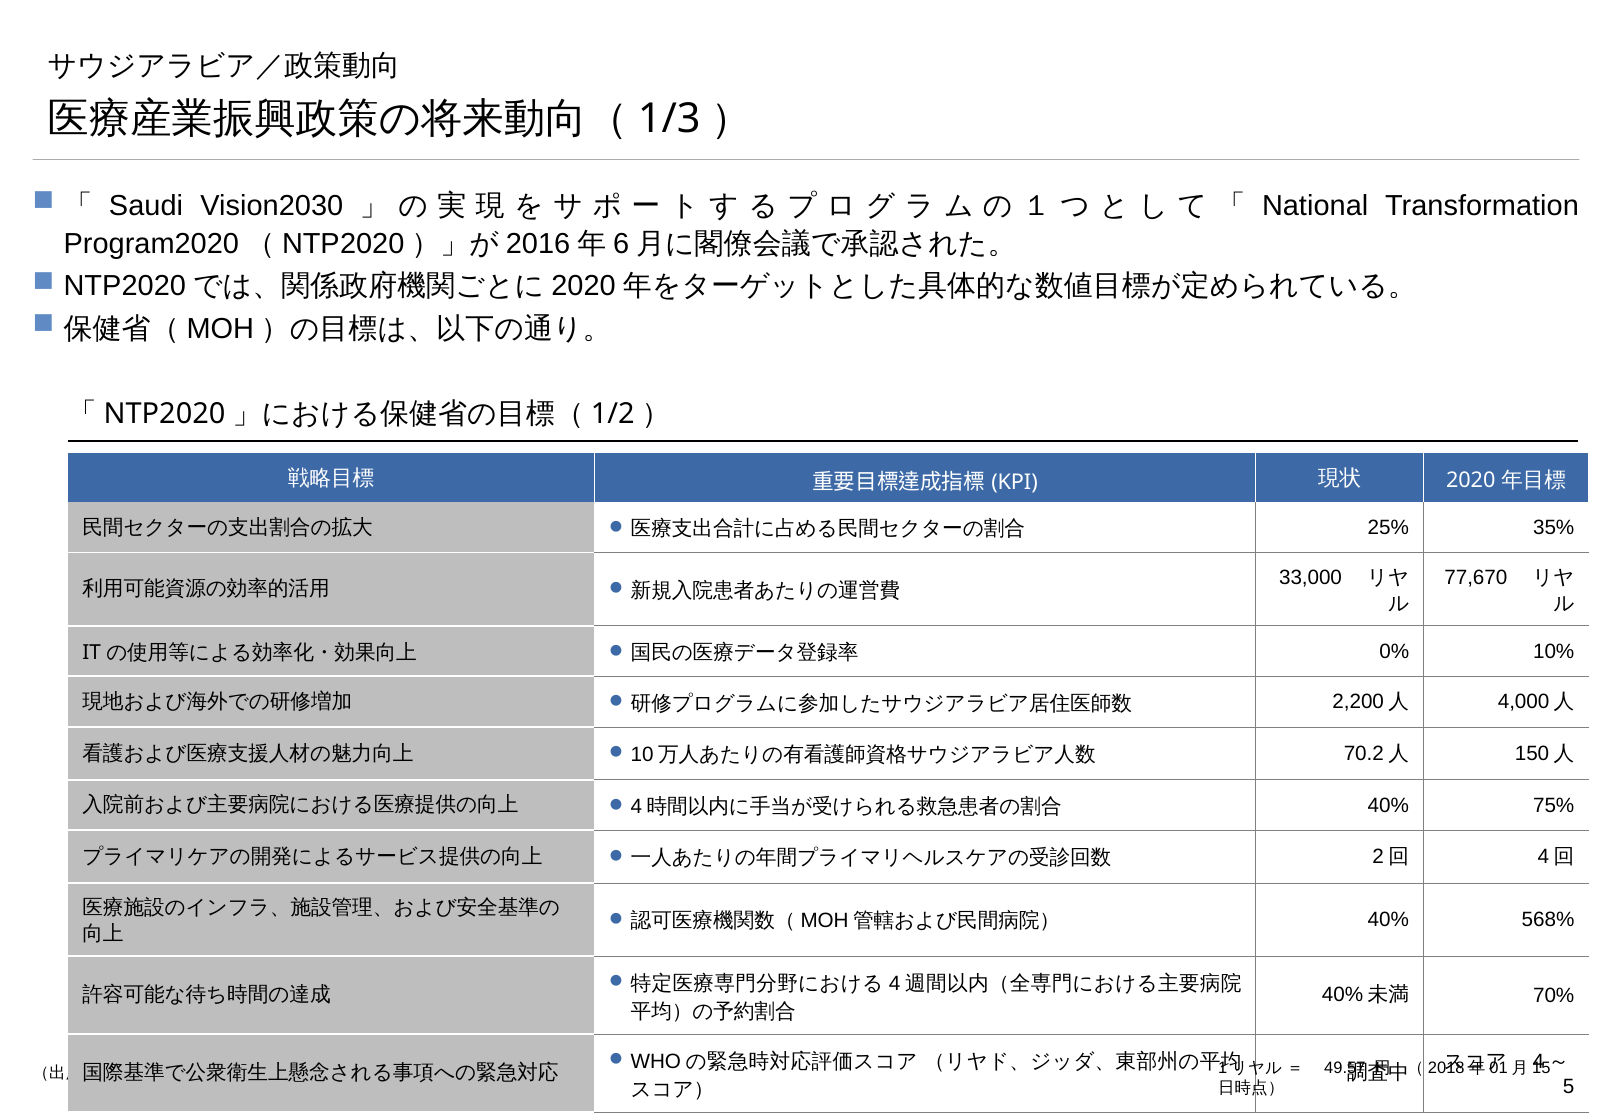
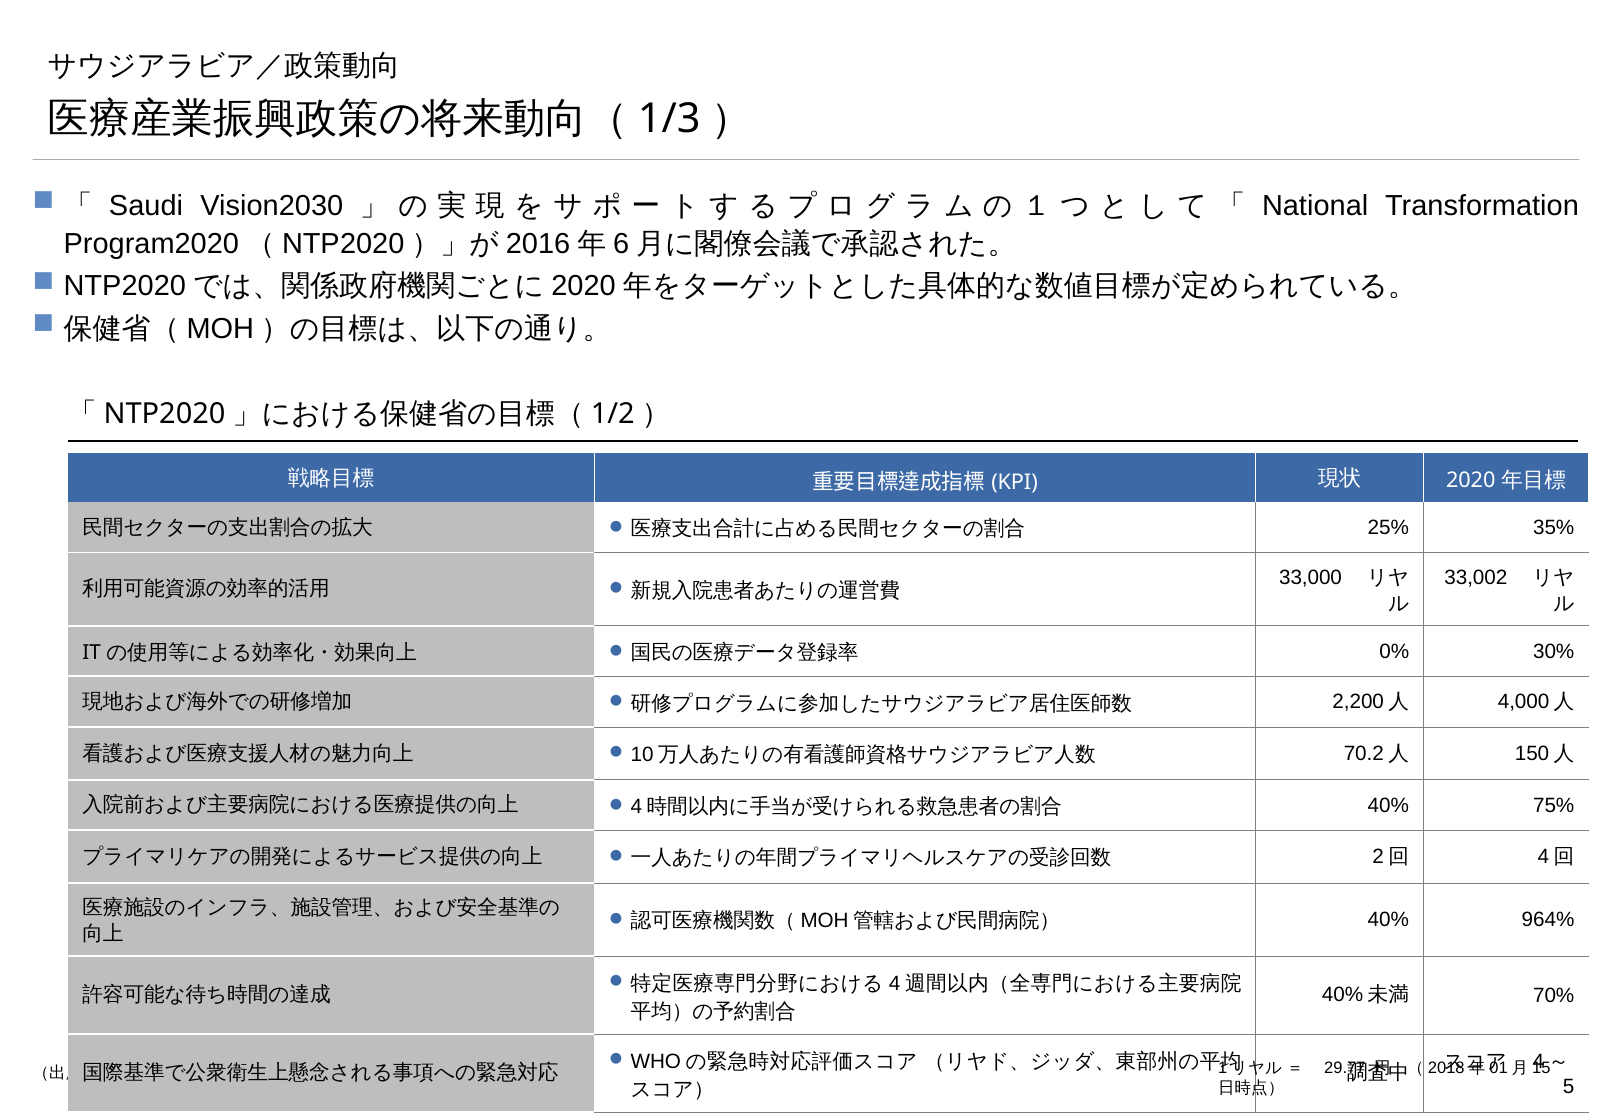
77,670: 77,670 -> 33,002 (1476, 577)
10%: 10% -> 30% (1554, 651)
568%: 568% -> 964% (1548, 920)
49.57: 49.57 -> 29.77 (1345, 1068)
